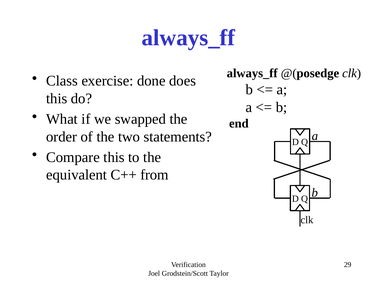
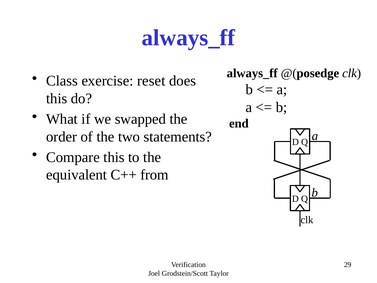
done: done -> reset (151, 81)
